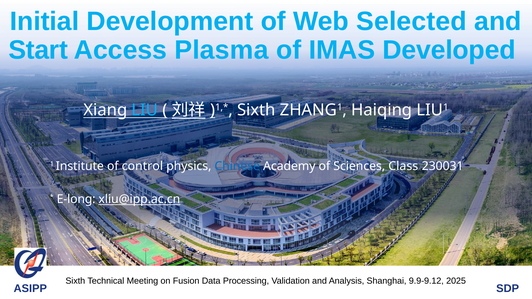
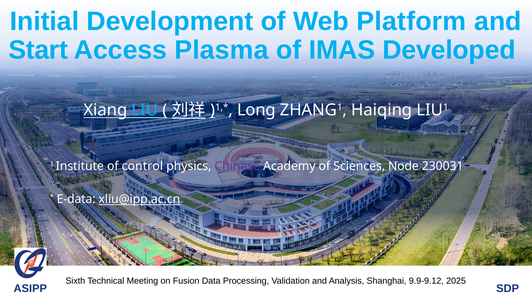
Selected: Selected -> Platform (411, 21)
Sixth: Sixth -> Long (256, 110)
Chinese colour: blue -> purple (237, 166)
Class: Class -> Node (403, 166)
E-long: E-long -> E-data (76, 199)
